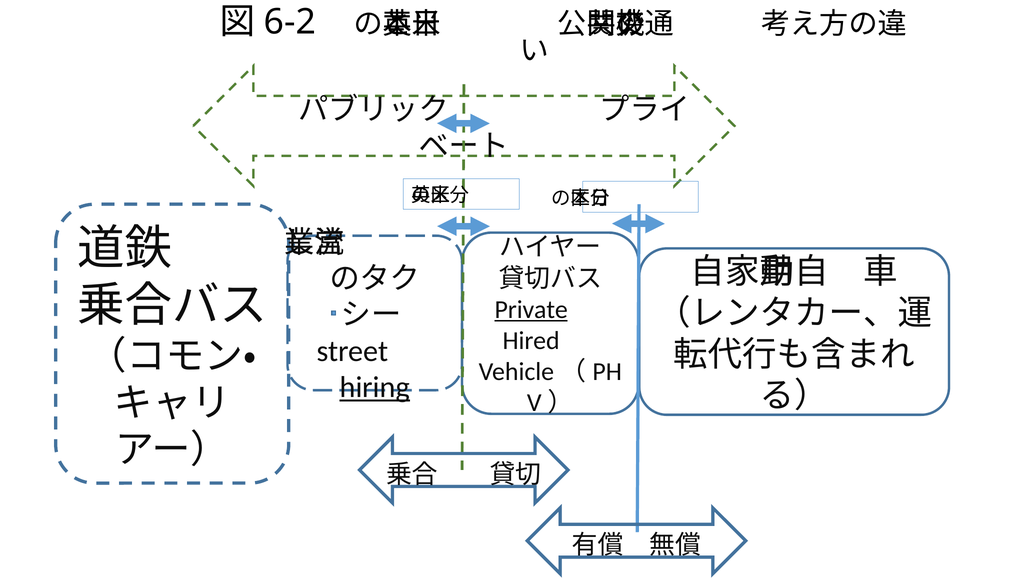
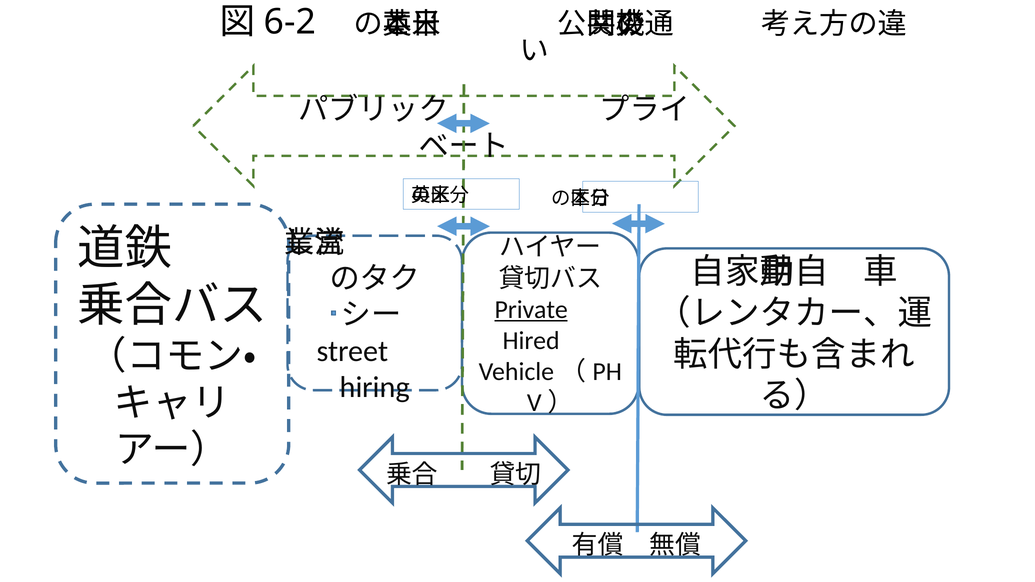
hiring underline: present -> none (375, 388)
